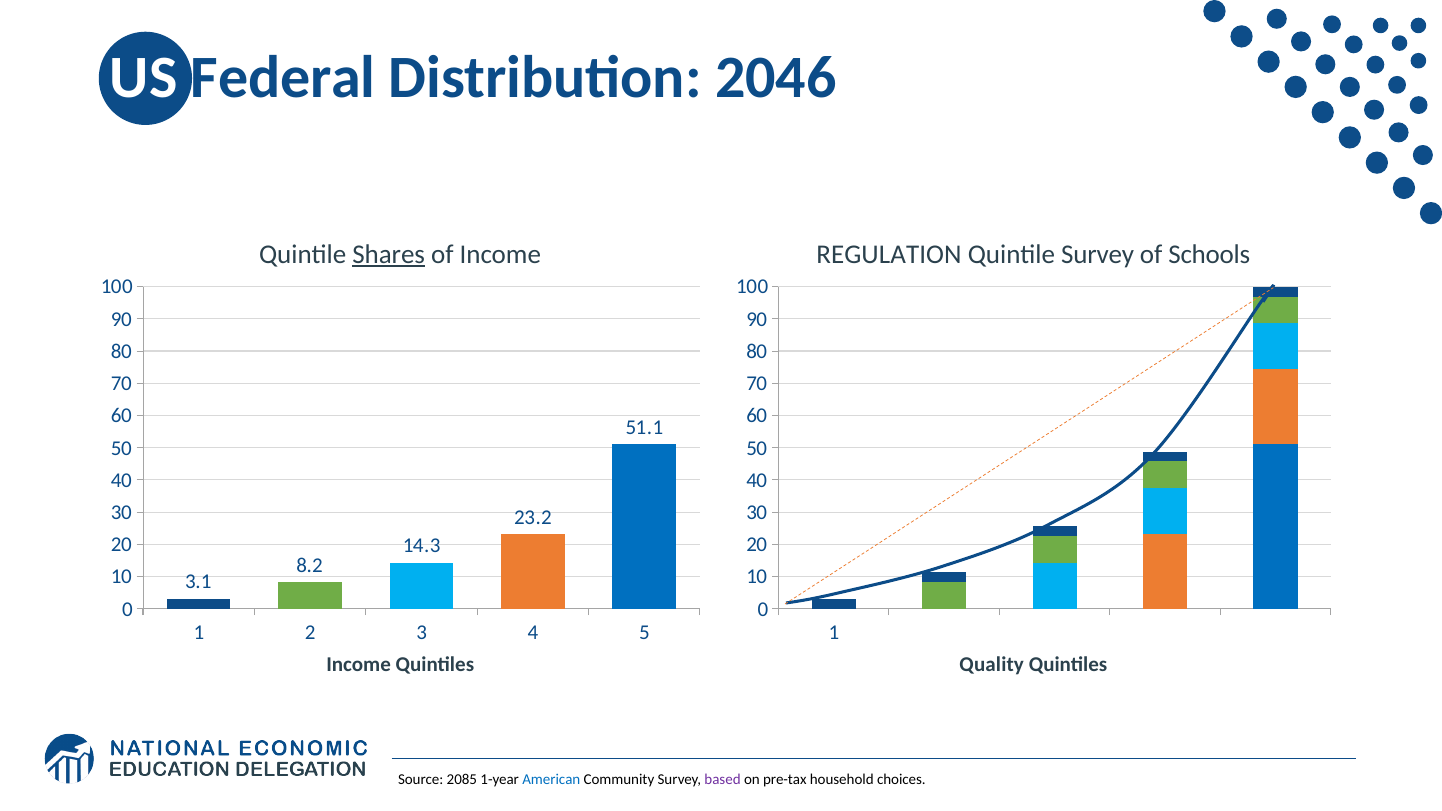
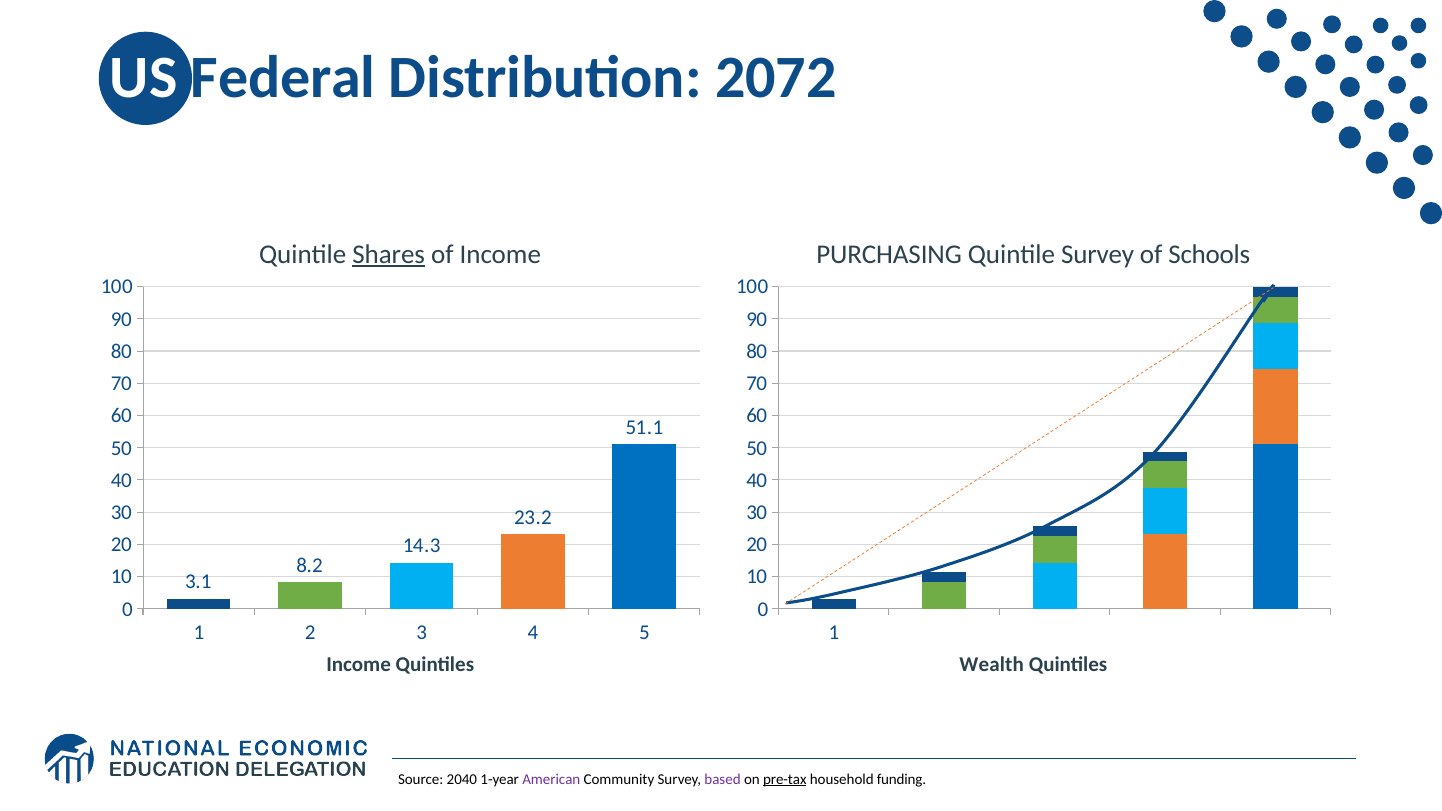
2046: 2046 -> 2072 (776, 78)
REGULATION: REGULATION -> PURCHASING (889, 254)
Quality: Quality -> Wealth (992, 665)
2085: 2085 -> 2040 (462, 779)
American colour: blue -> purple (551, 779)
pre-tax underline: none -> present (785, 779)
choices: choices -> funding (901, 779)
